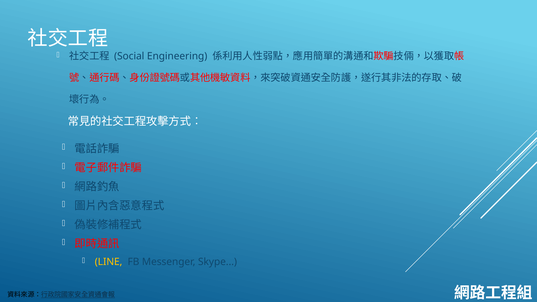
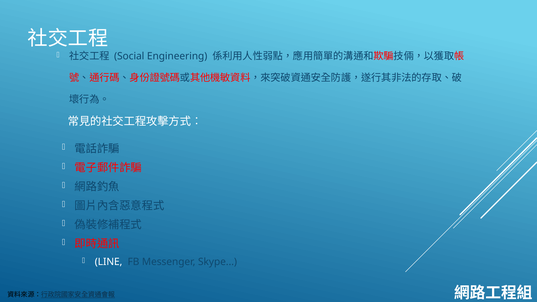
LINE colour: yellow -> white (109, 262)
